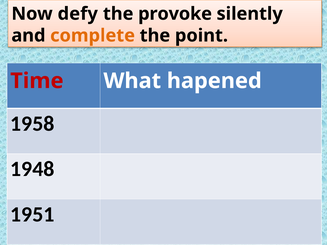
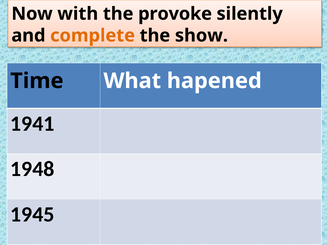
defy: defy -> with (78, 14)
point: point -> show (201, 36)
Time colour: red -> black (37, 81)
1958: 1958 -> 1941 (32, 124)
1951: 1951 -> 1945 (32, 215)
